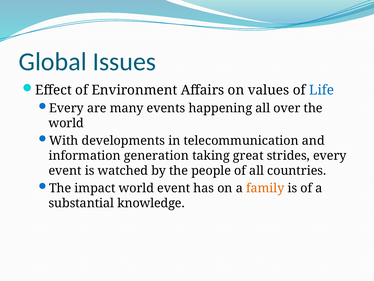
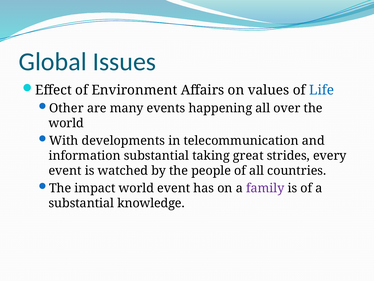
Every: Every -> Other (66, 108)
information generation: generation -> substantial (156, 155)
family colour: orange -> purple (265, 188)
